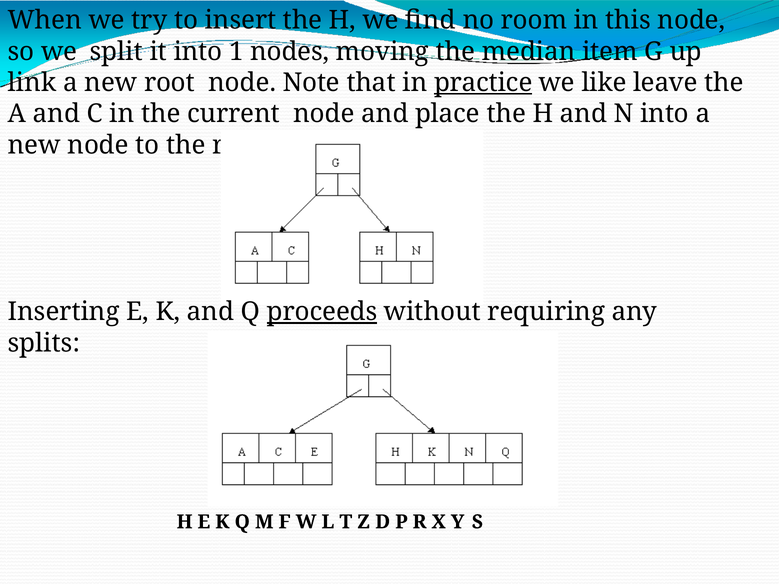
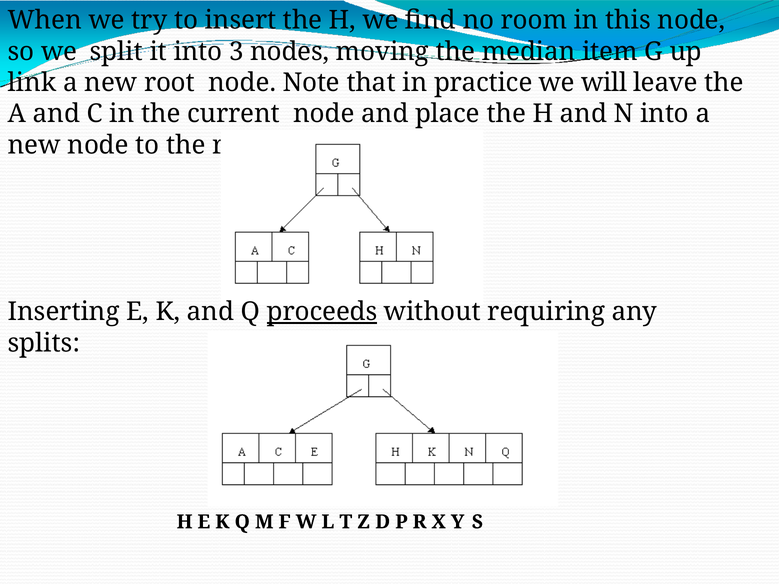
1: 1 -> 3 (236, 52)
practice underline: present -> none (483, 83)
like: like -> will (604, 83)
